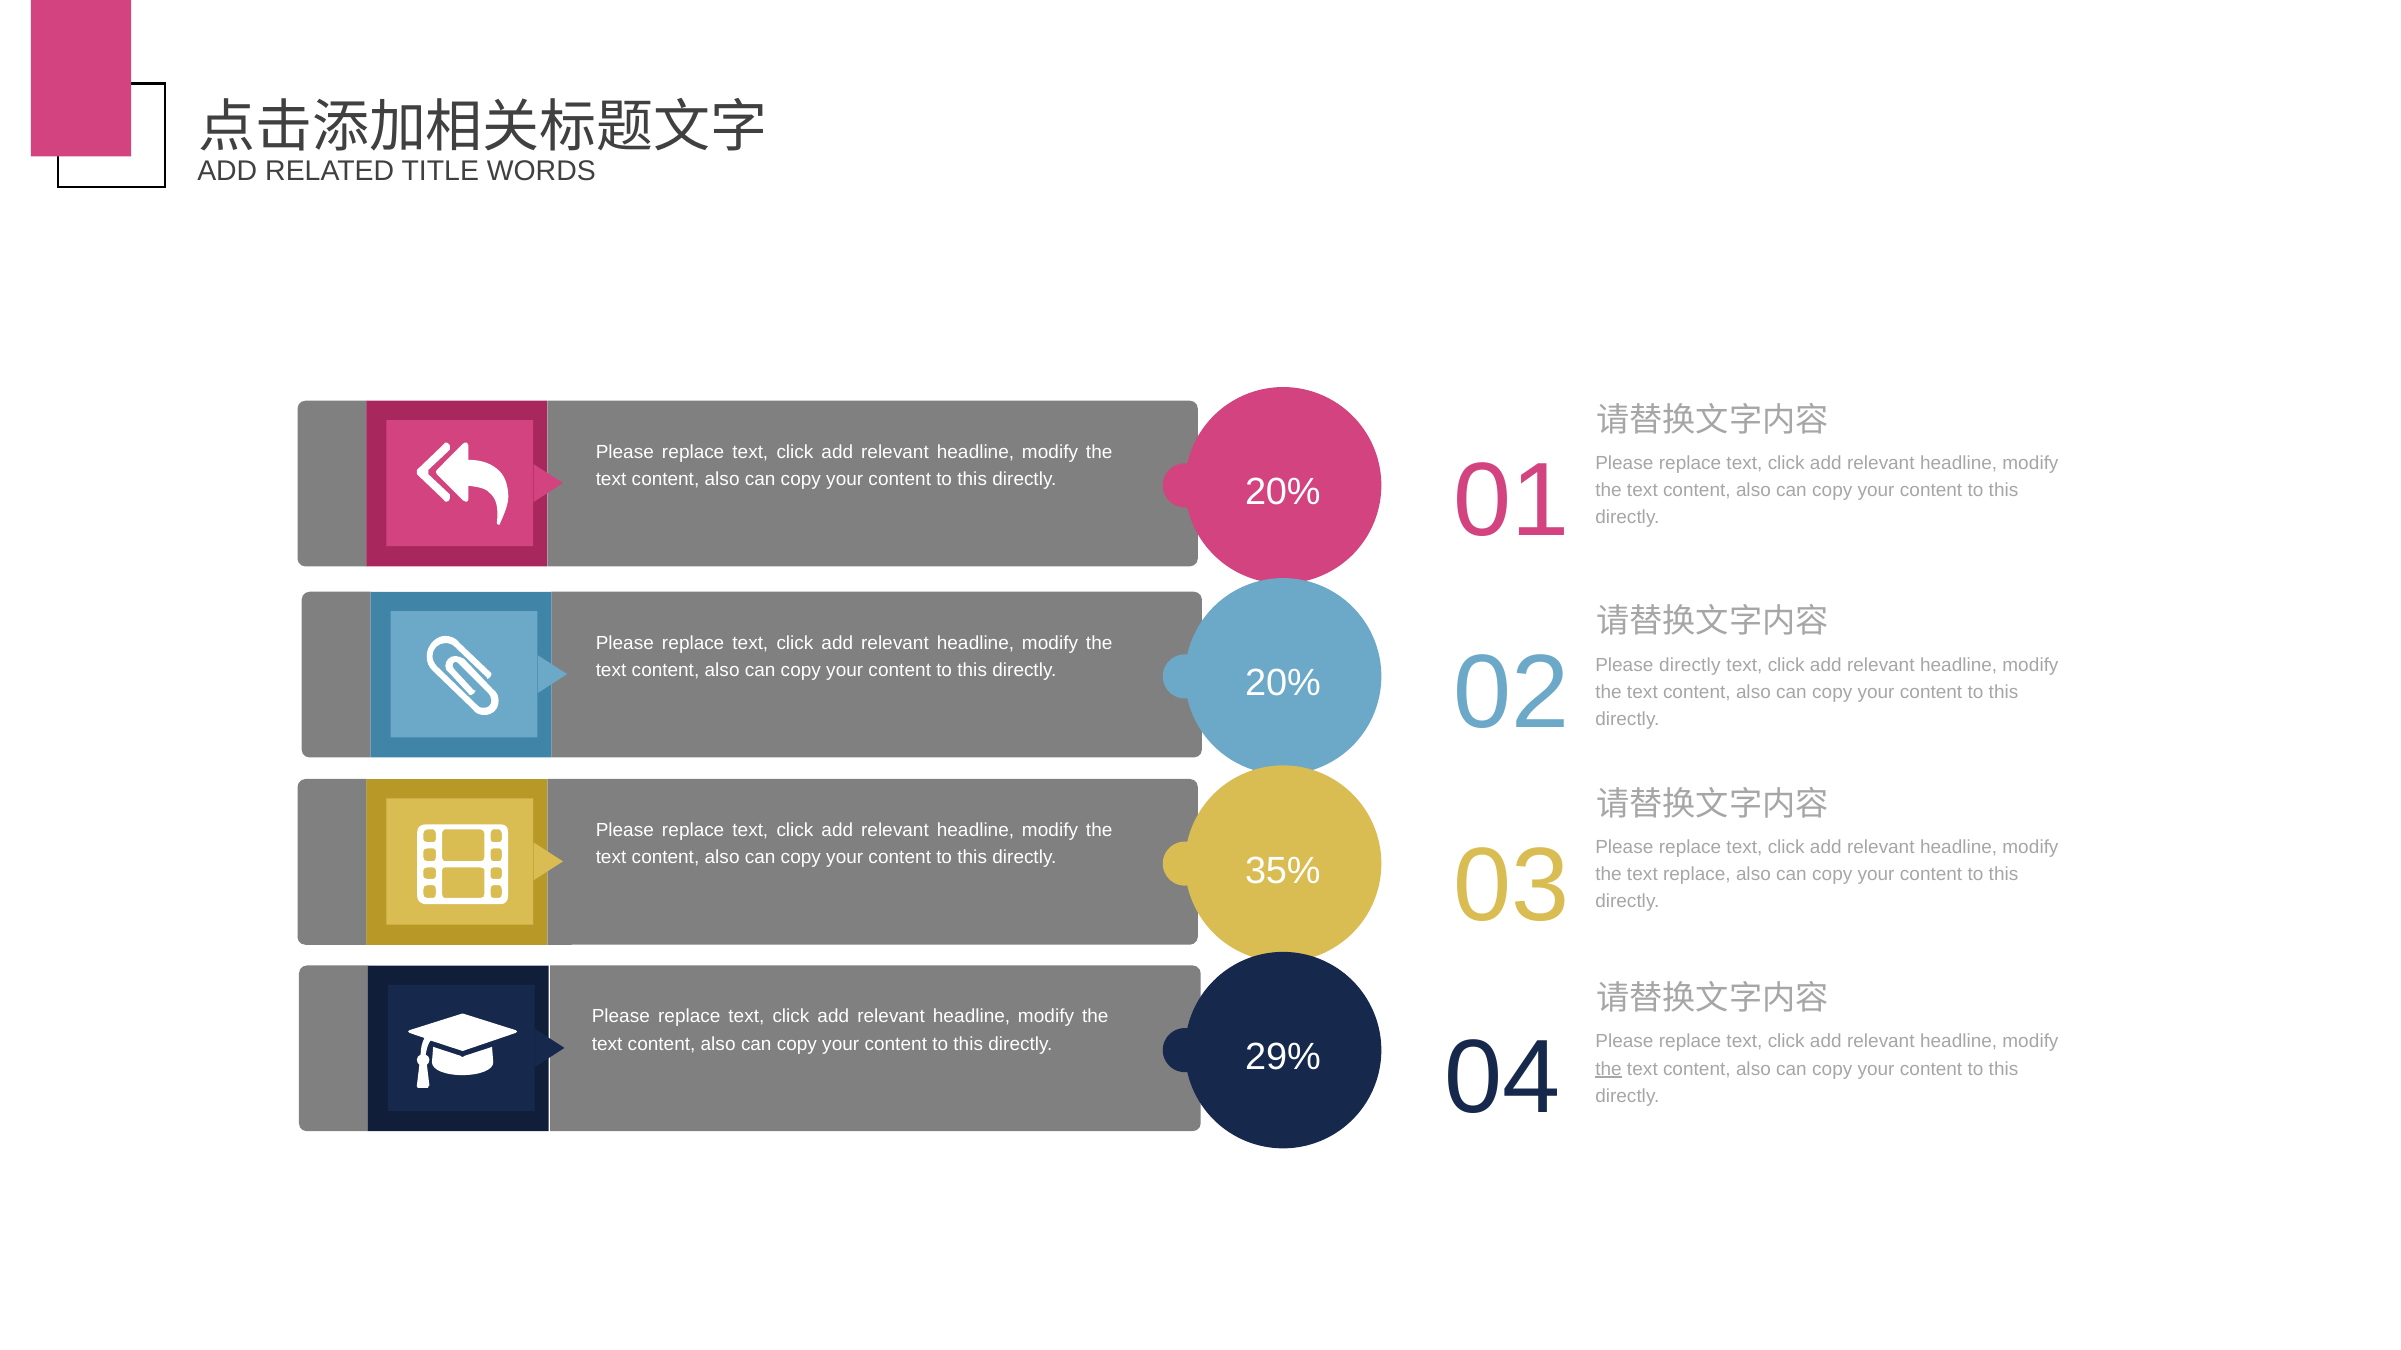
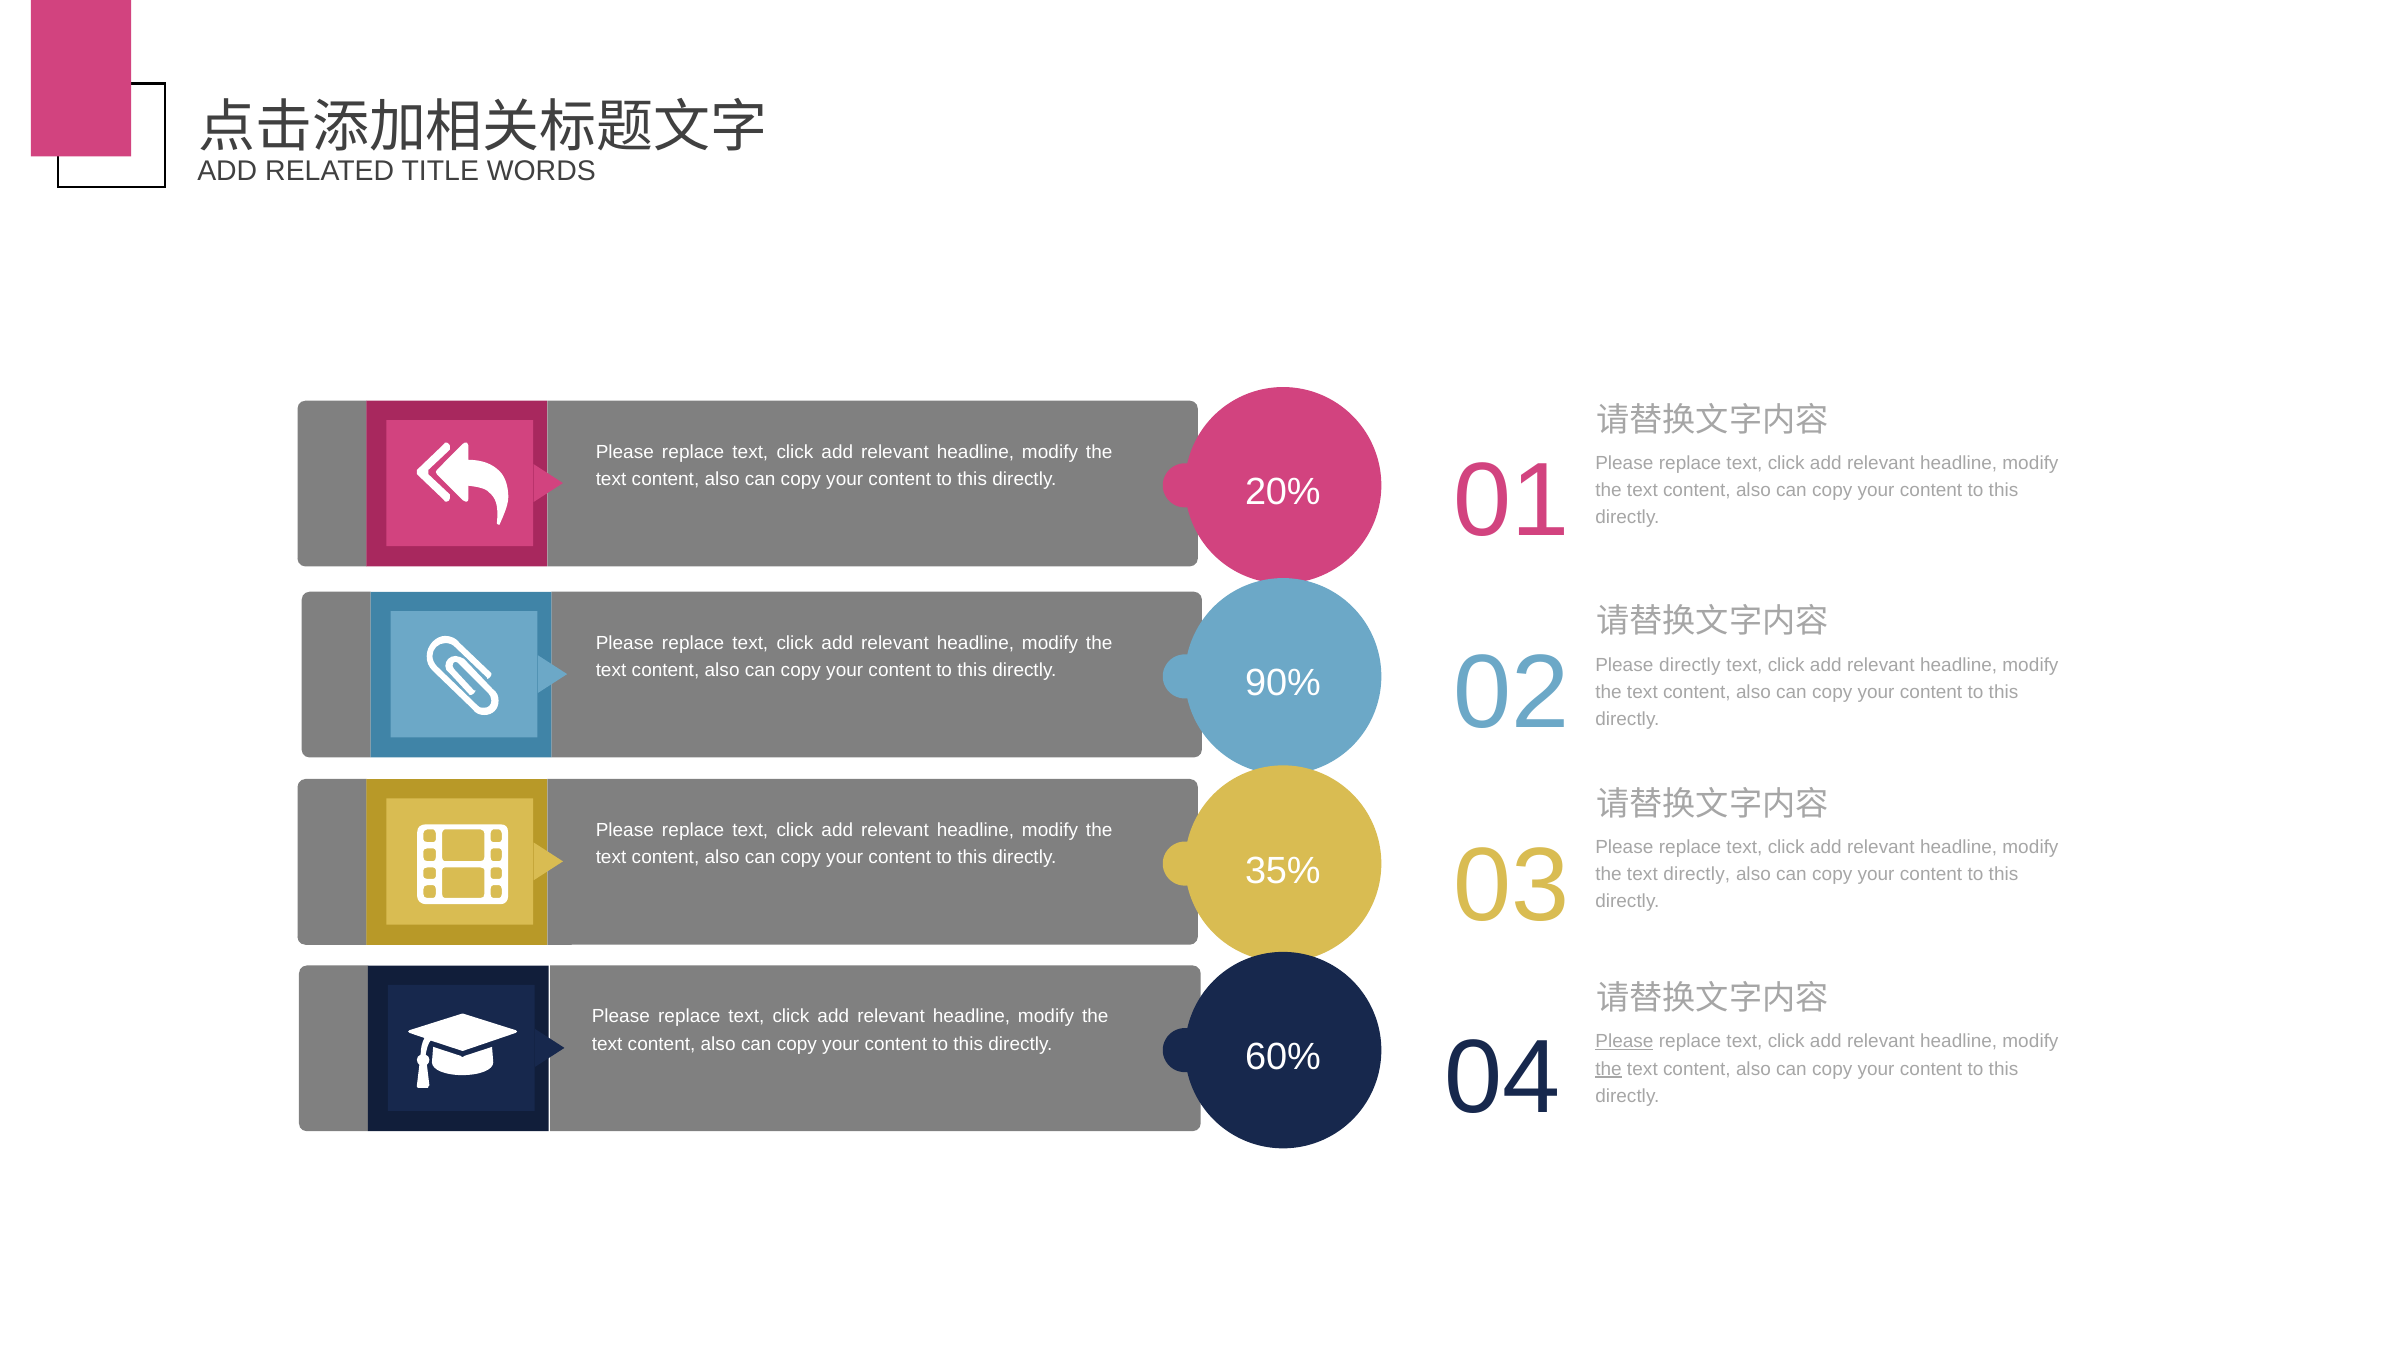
20%: 20% -> 90% (1283, 684)
text replace: replace -> directly (1697, 875)
Please underline: none -> present (1624, 1042)
29%: 29% -> 60% (1283, 1058)
